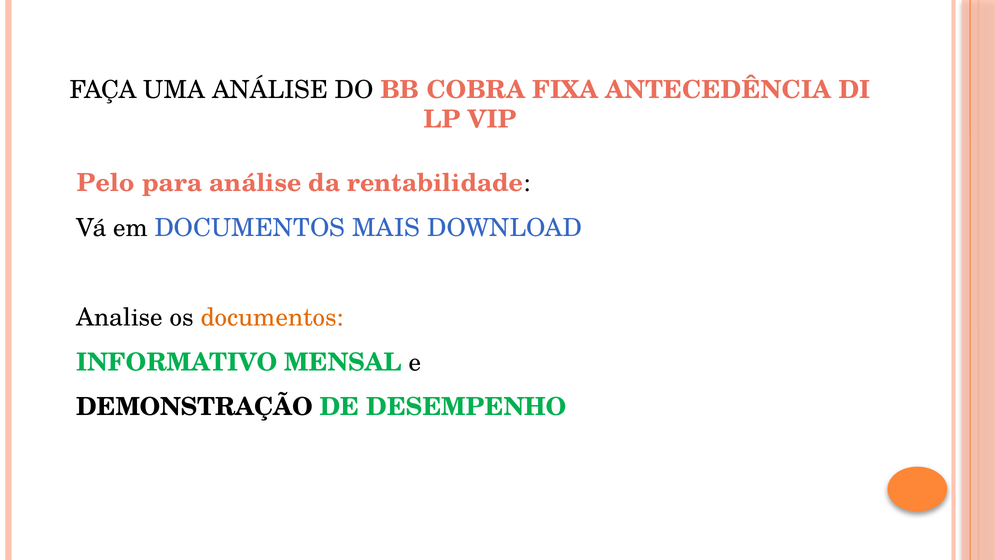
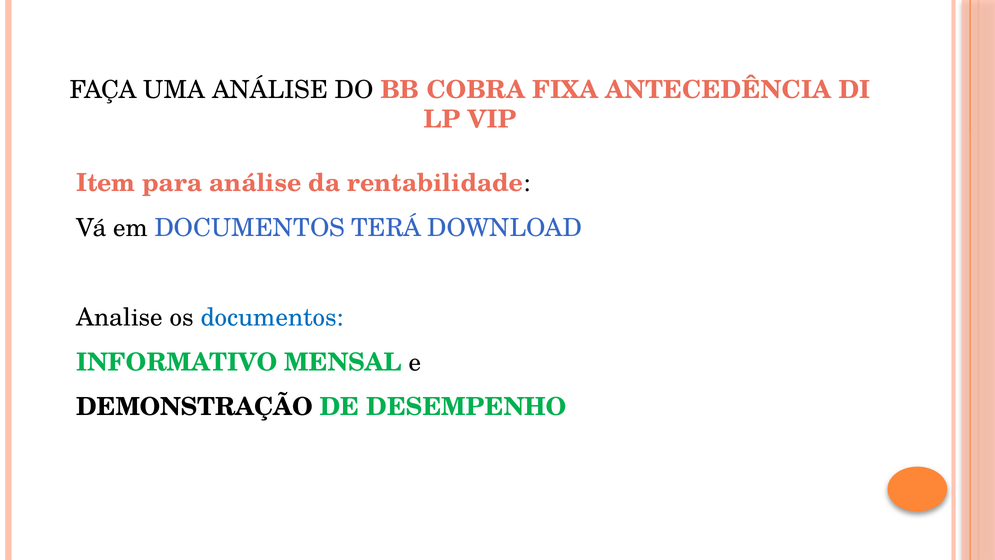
Pelo: Pelo -> Item (106, 183)
MAIS: MAIS -> TERÁ (386, 228)
documentos colour: orange -> blue (272, 317)
